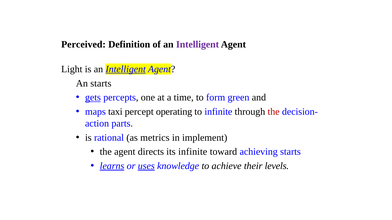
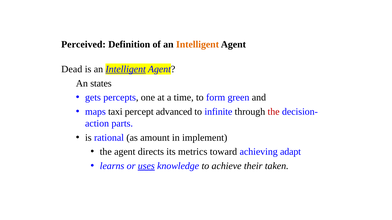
Intelligent colour: purple -> orange (197, 45)
Light: Light -> Dead (72, 69)
An starts: starts -> states (101, 83)
gets underline: present -> none (93, 98)
operating: operating -> advanced (174, 112)
metrics: metrics -> amount (155, 138)
its infinite: infinite -> metrics (193, 152)
achieving starts: starts -> adapt (291, 152)
learns underline: present -> none (112, 166)
levels: levels -> taken (277, 166)
